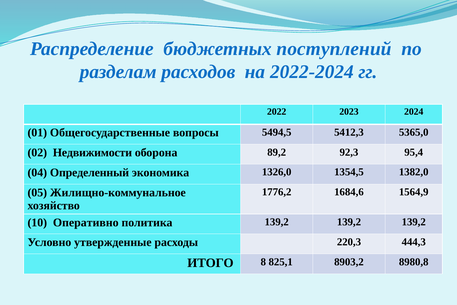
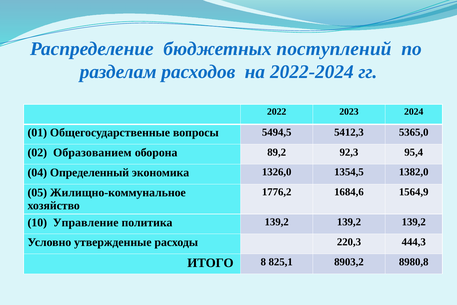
Недвижимости: Недвижимости -> Образованием (92, 153)
Оперативно: Оперативно -> Управление (86, 223)
